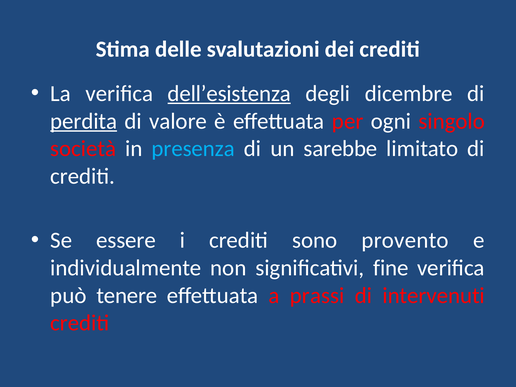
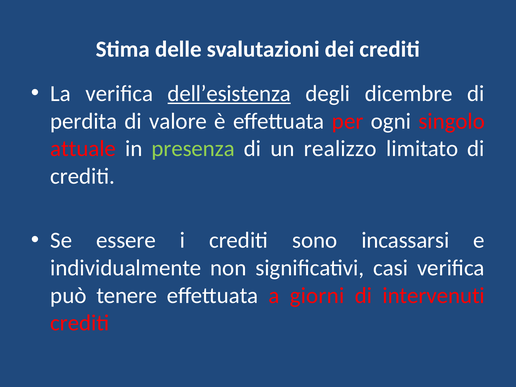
perdita underline: present -> none (84, 121)
società: società -> attuale (83, 149)
presenza colour: light blue -> light green (193, 149)
sarebbe: sarebbe -> realizzo (340, 149)
provento: provento -> incassarsi (405, 240)
fine: fine -> casi (391, 268)
prassi: prassi -> giorni (317, 295)
